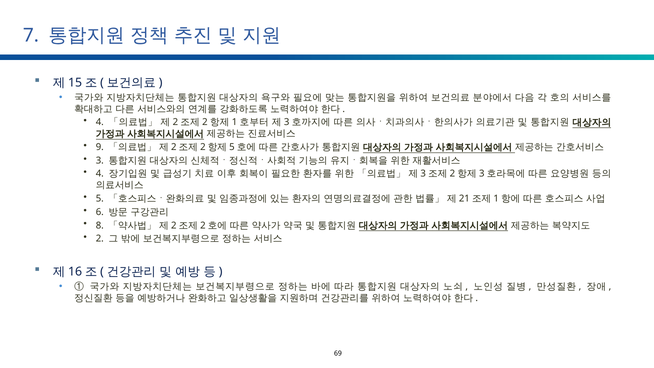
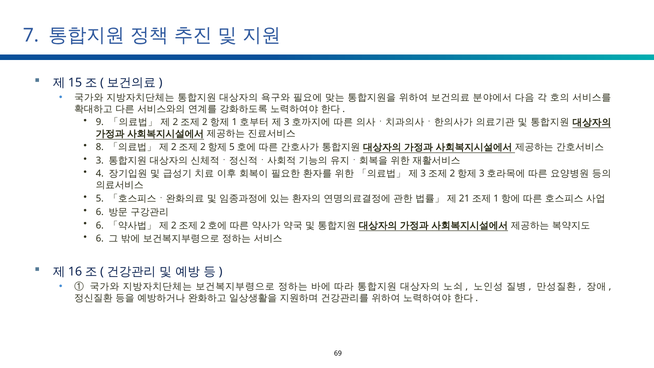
4: 4 -> 9 (100, 122)
9: 9 -> 8 (100, 147)
8: 8 -> 6 (100, 225)
2: 2 -> 6 (100, 239)
